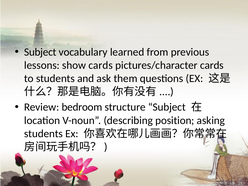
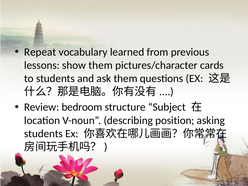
Subject: Subject -> Repeat (40, 52)
show cards: cards -> them (101, 65)
